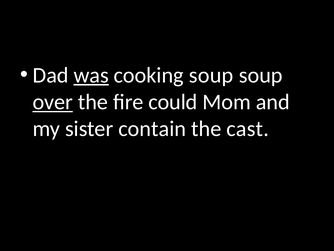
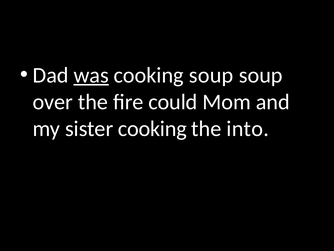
over underline: present -> none (53, 102)
sister contain: contain -> cooking (152, 128)
cast: cast -> into (248, 128)
